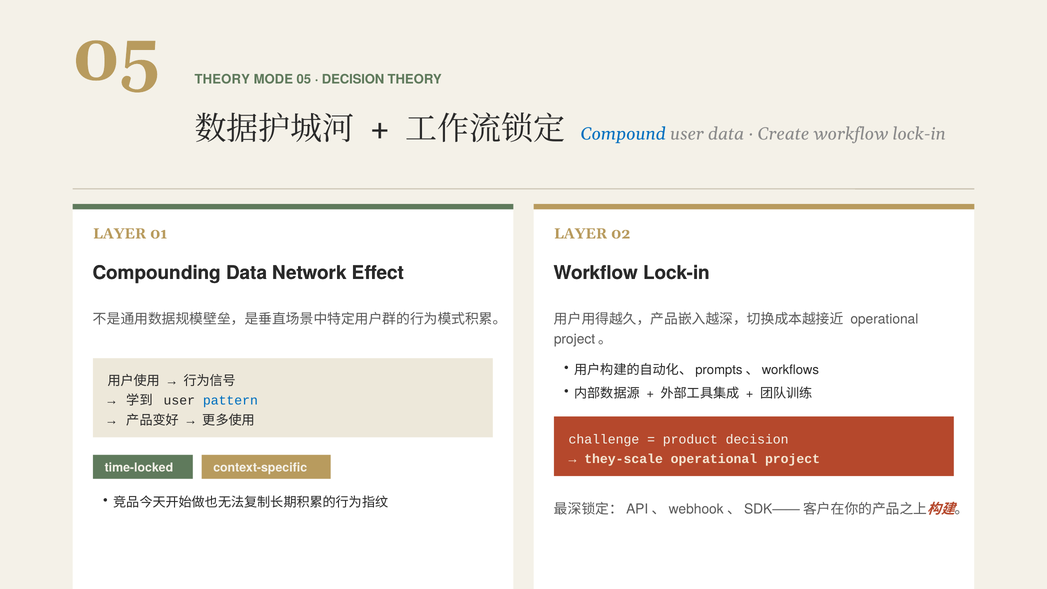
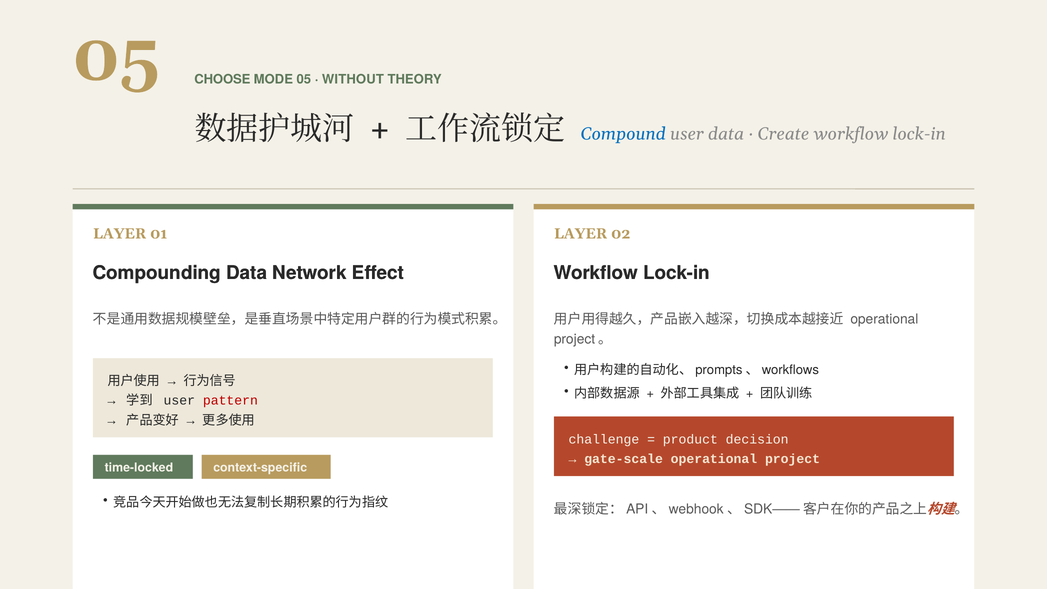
05 THEORY: THEORY -> CHOOSE (222, 80)
DECISION: DECISION -> WITHOUT (353, 80)
pattern colour: blue -> red (230, 401)
they-scale: they-scale -> gate-scale (624, 459)
